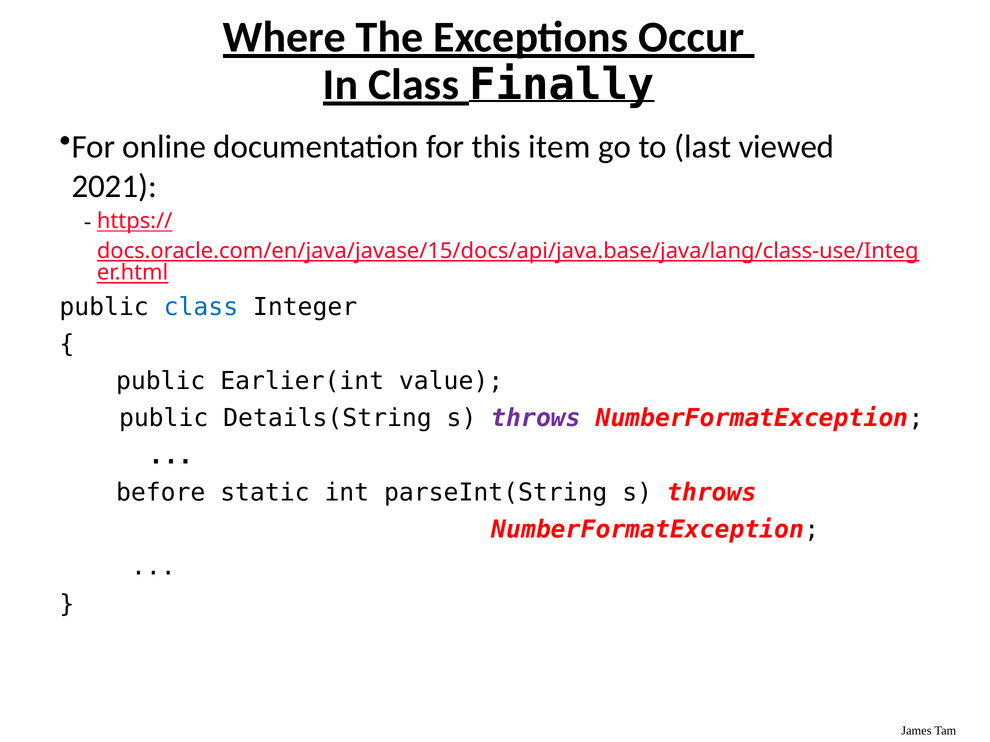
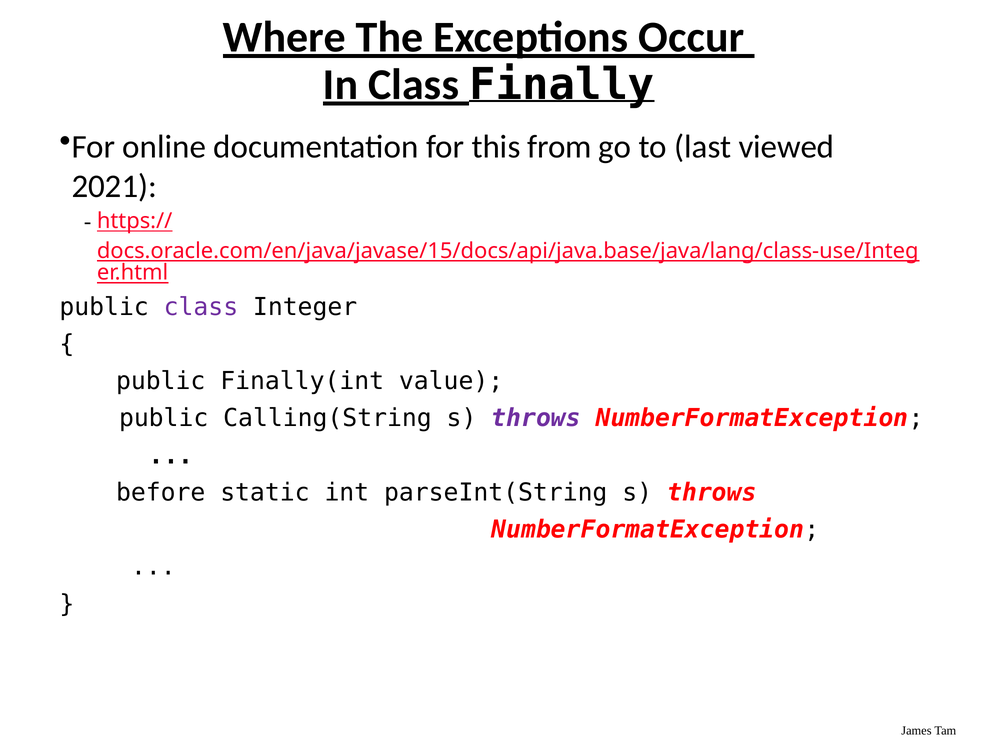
item: item -> from (560, 147)
class colour: blue -> purple (201, 307)
Earlier(int: Earlier(int -> Finally(int (302, 381)
Details(String: Details(String -> Calling(String (327, 419)
